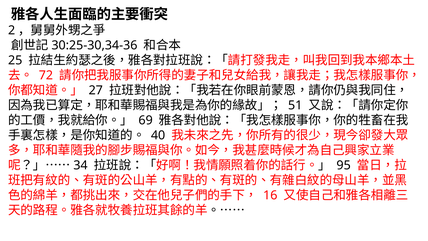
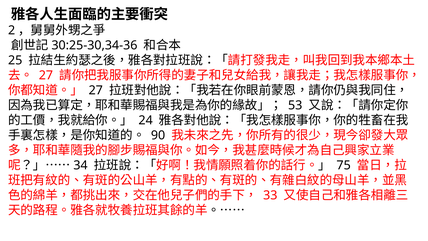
72: 72 -> 27 (46, 75)
51: 51 -> 53 (295, 105)
69: 69 -> 24 (146, 120)
40: 40 -> 90 (158, 135)
95: 95 -> 75 (344, 165)
16: 16 -> 33 (270, 195)
